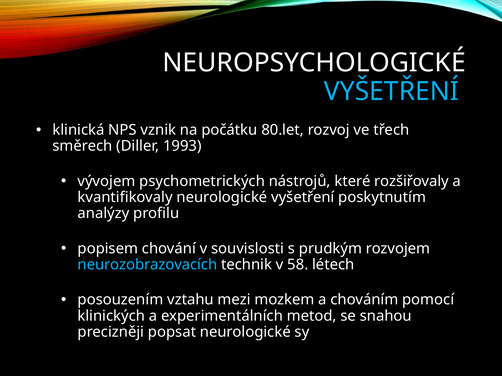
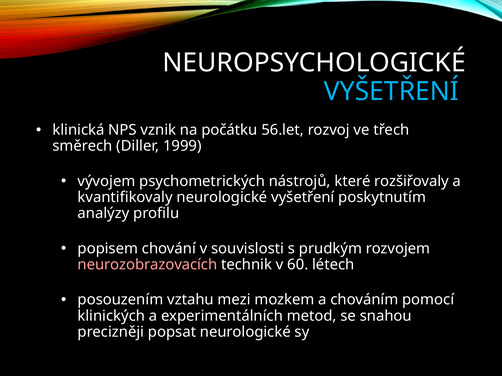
80.let: 80.let -> 56.let (283, 130)
1993: 1993 -> 1999 (182, 146)
neurozobrazovacích colour: light blue -> pink (147, 265)
58: 58 -> 60 (298, 265)
